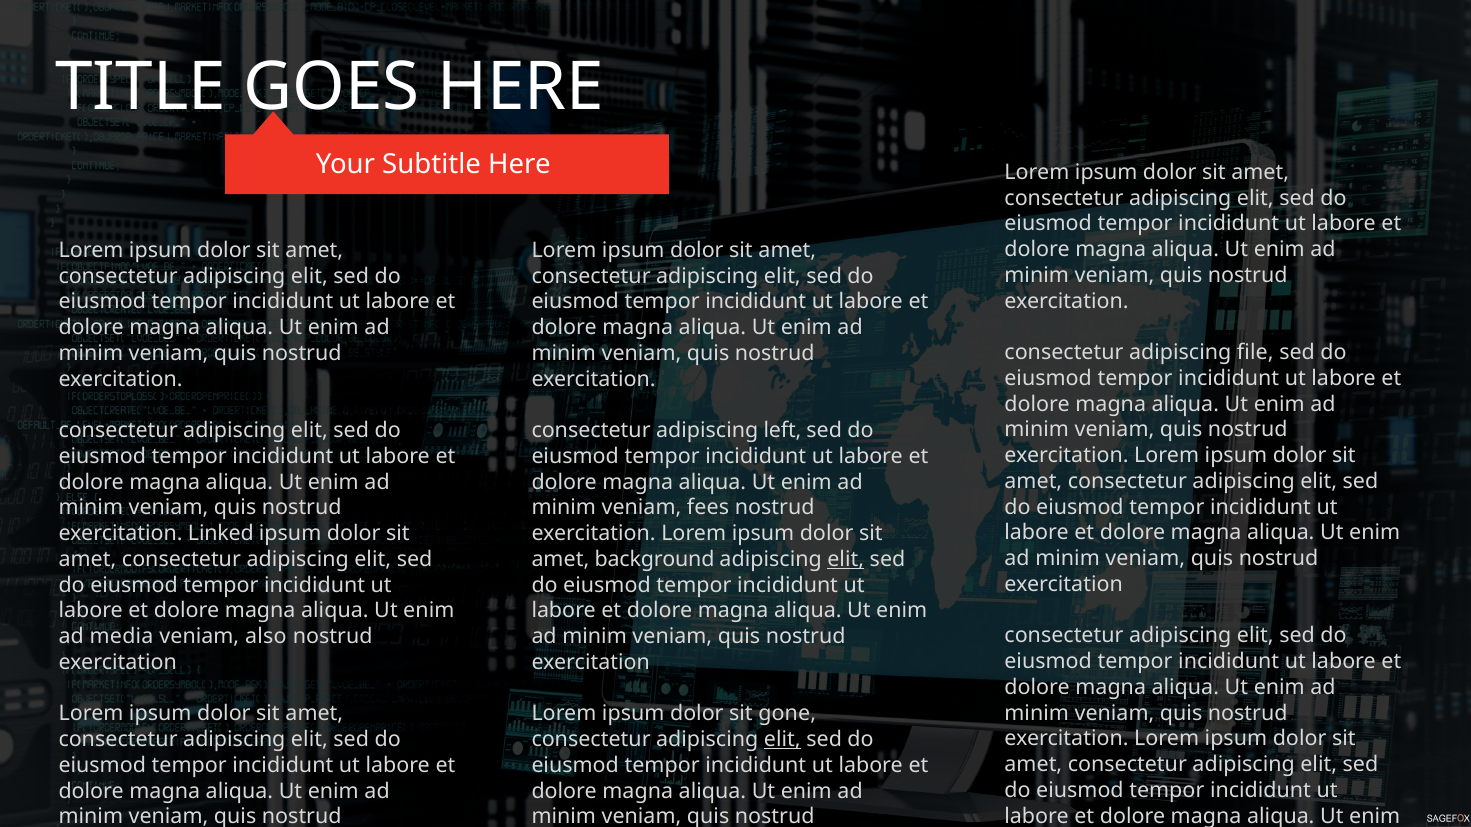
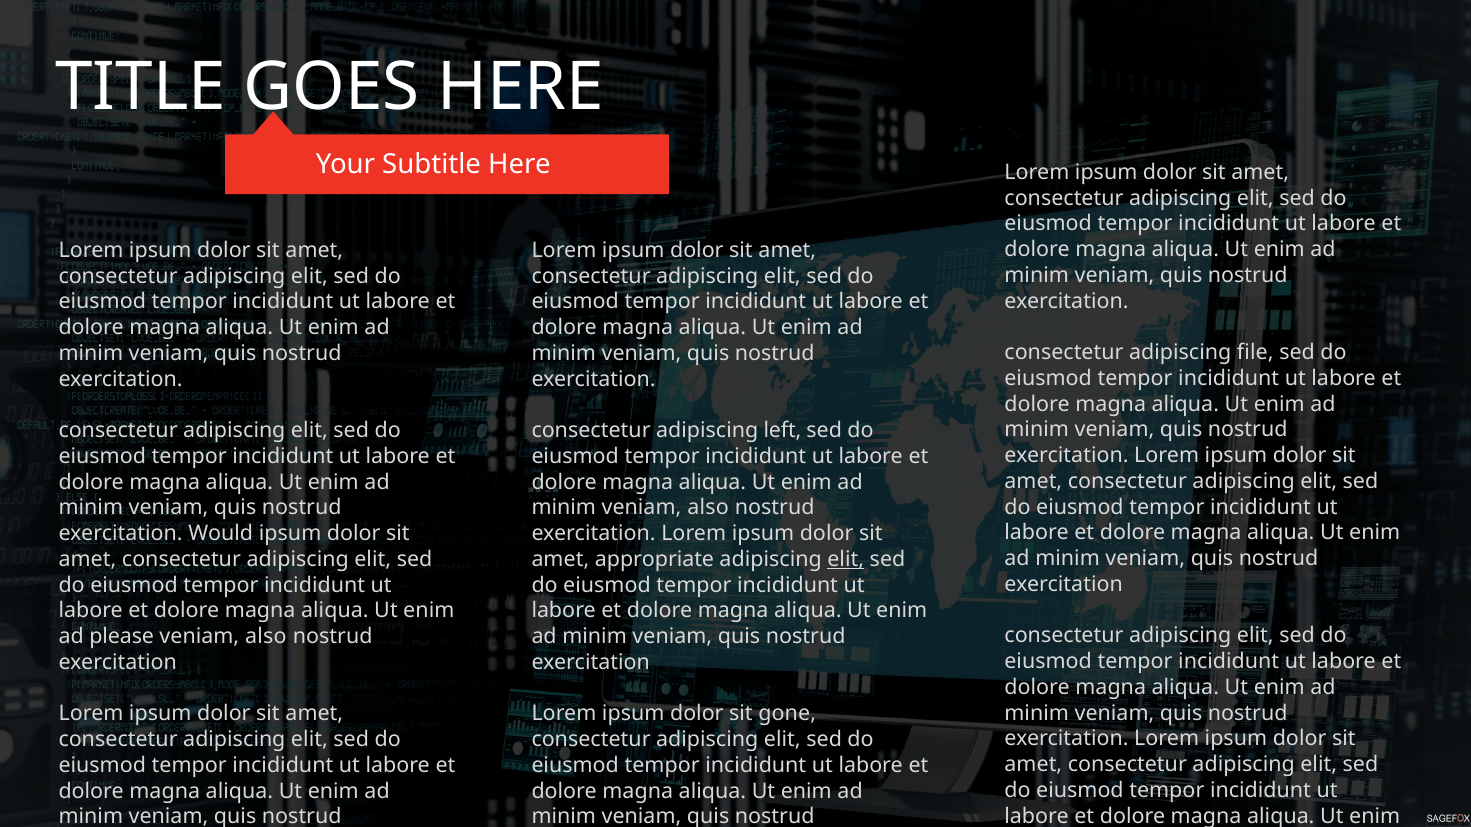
minim veniam fees: fees -> also (708, 508)
Linked: Linked -> Would (221, 534)
background: background -> appropriate (654, 560)
media: media -> please (122, 637)
elit underline: present -> none (782, 740)
